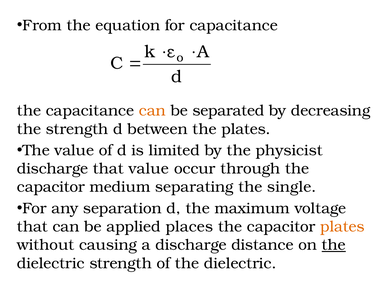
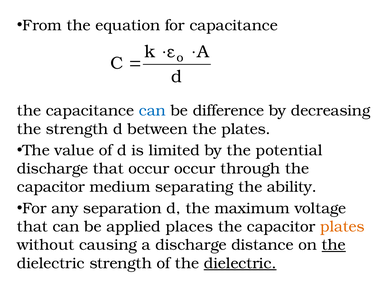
can colour: orange -> blue (152, 111)
separated: separated -> difference (228, 111)
physicist: physicist -> potential (289, 150)
that value: value -> occur (149, 169)
single: single -> ability (292, 187)
dielectric underline: none -> present (240, 263)
